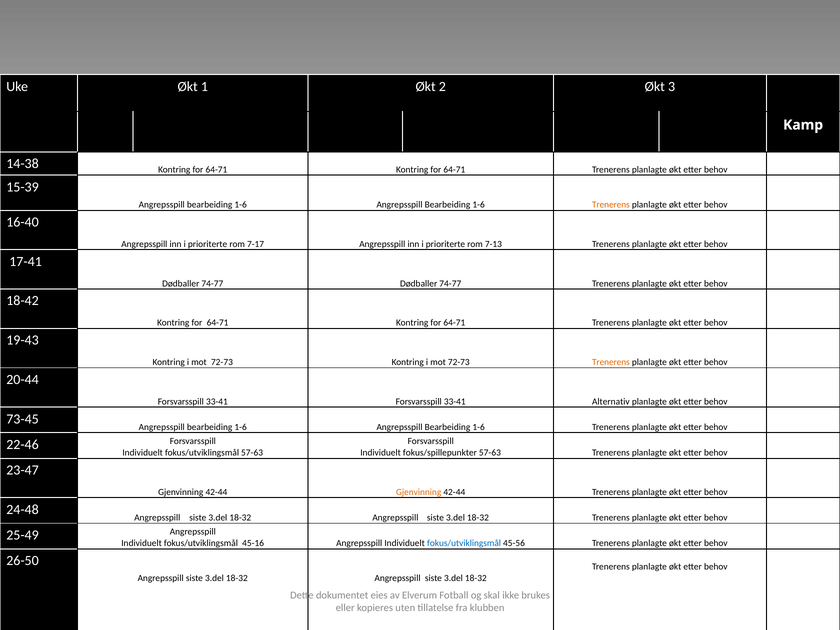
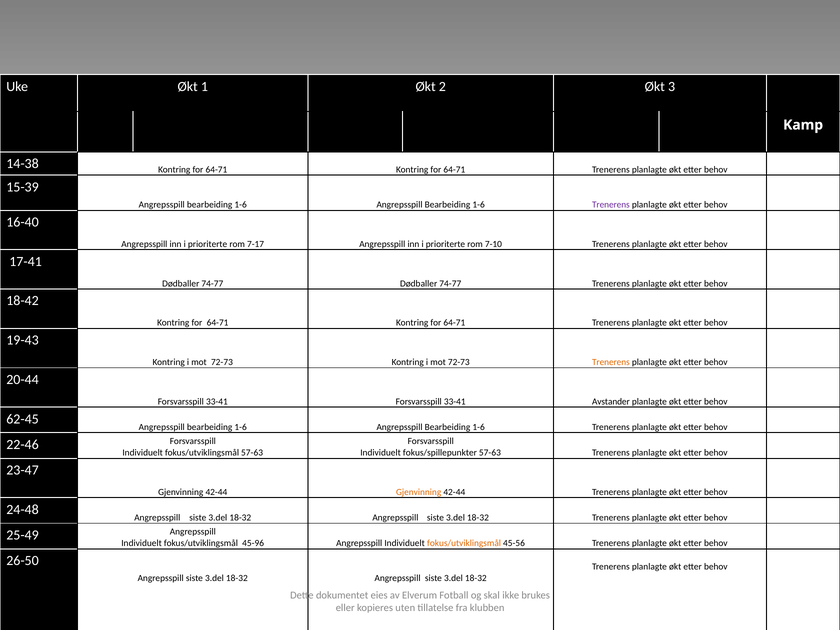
Trenerens colour: orange -> purple (611, 205)
7-13: 7-13 -> 7-10 (493, 244)
Alternativ: Alternativ -> Avstander (611, 402)
73-45: 73-45 -> 62-45 (23, 419)
45-16: 45-16 -> 45-96 (253, 543)
fokus/utviklingsmål colour: blue -> orange (464, 543)
